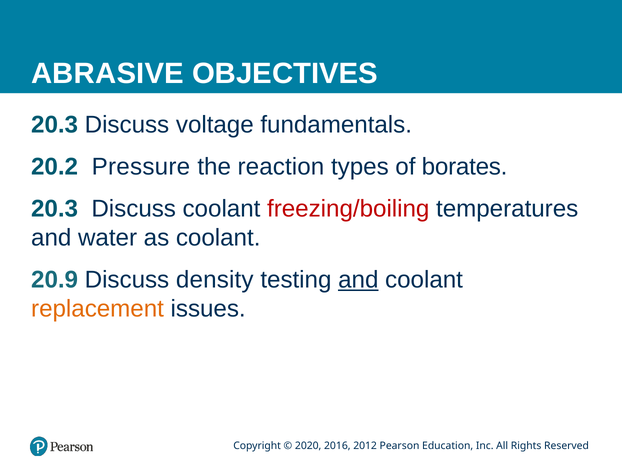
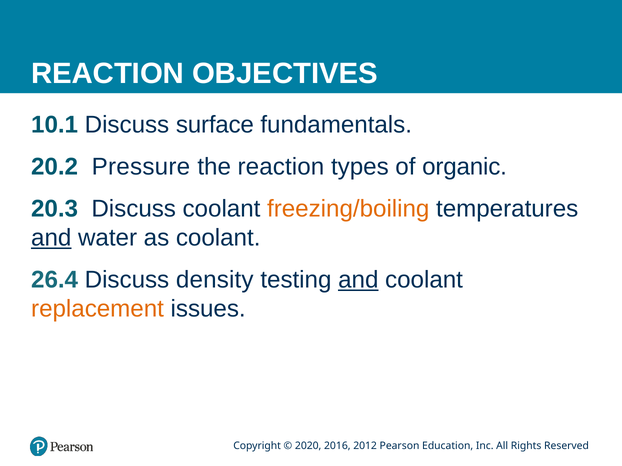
ABRASIVE: ABRASIVE -> REACTION (108, 74)
20.3: 20.3 -> 10.1 (55, 125)
voltage: voltage -> surface (215, 125)
borates: borates -> organic (465, 167)
freezing/boiling colour: red -> orange (348, 209)
and underline: none -> present (51, 238)
20.9: 20.9 -> 26.4 (55, 280)
